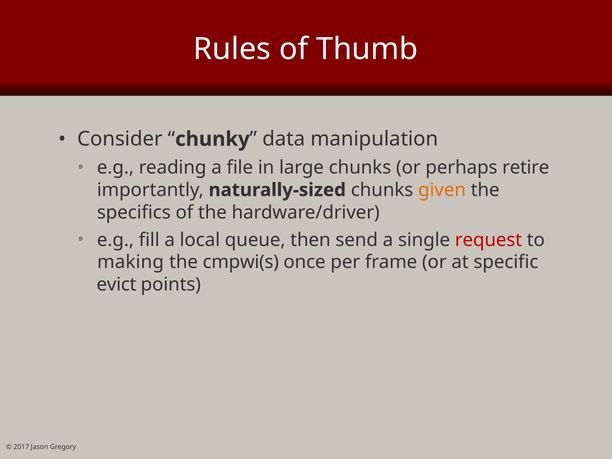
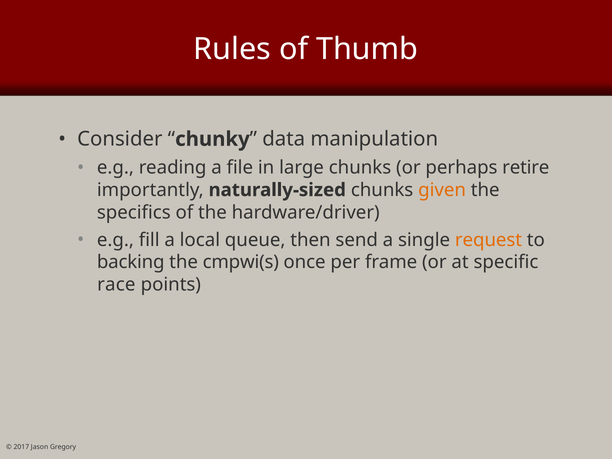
request colour: red -> orange (489, 240)
making: making -> backing (131, 262)
evict: evict -> race (116, 285)
